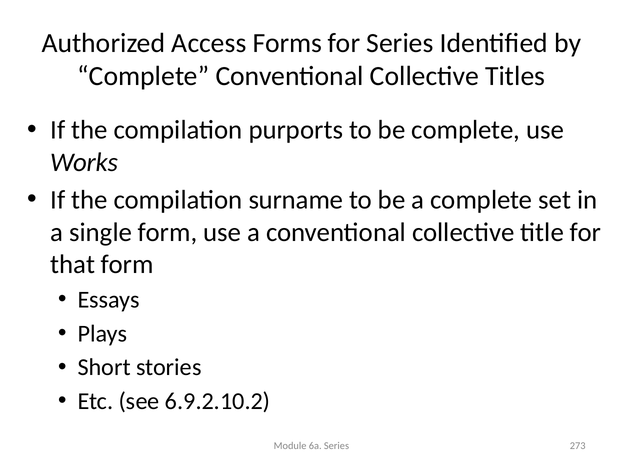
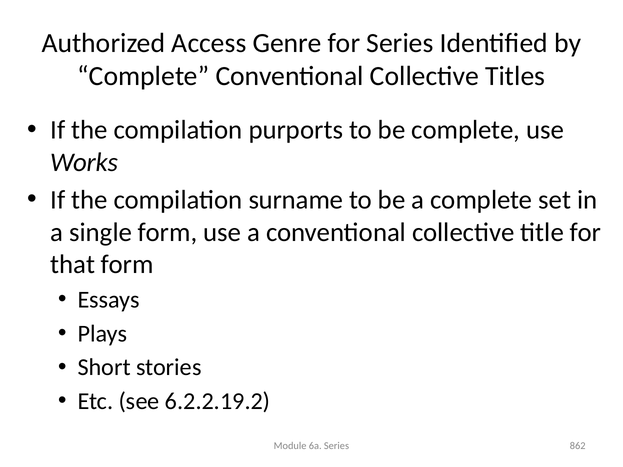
Forms: Forms -> Genre (287, 43)
6.9.2.10.2: 6.9.2.10.2 -> 6.2.2.19.2 (218, 402)
273: 273 -> 862 (578, 446)
